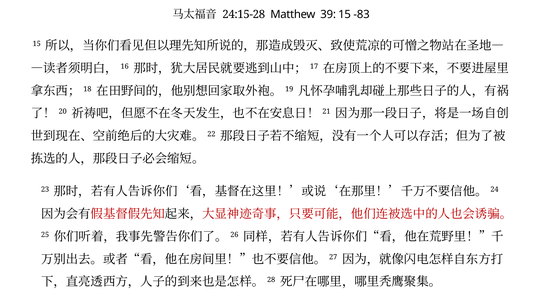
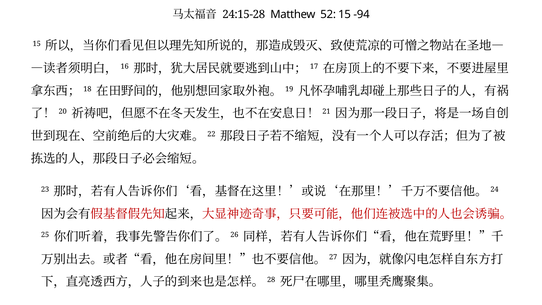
39: 39 -> 52 (328, 14)
-83: -83 -> -94 (362, 14)
